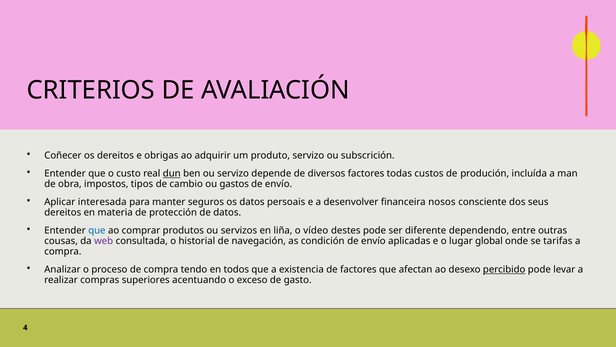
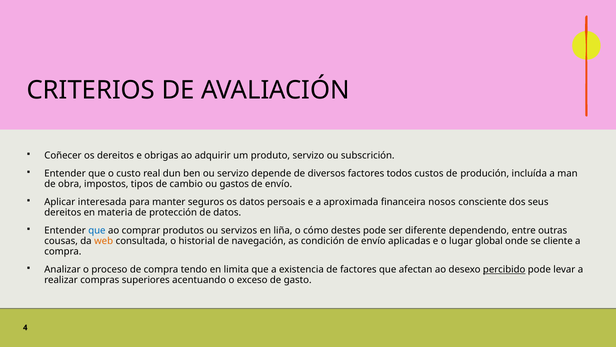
dun underline: present -> none (172, 173)
todas: todas -> todos (399, 173)
desenvolver: desenvolver -> aproximada (351, 202)
vídeo: vídeo -> cómo (316, 230)
web colour: purple -> orange (104, 241)
tarifas: tarifas -> cliente (558, 241)
todos: todos -> limita (236, 269)
